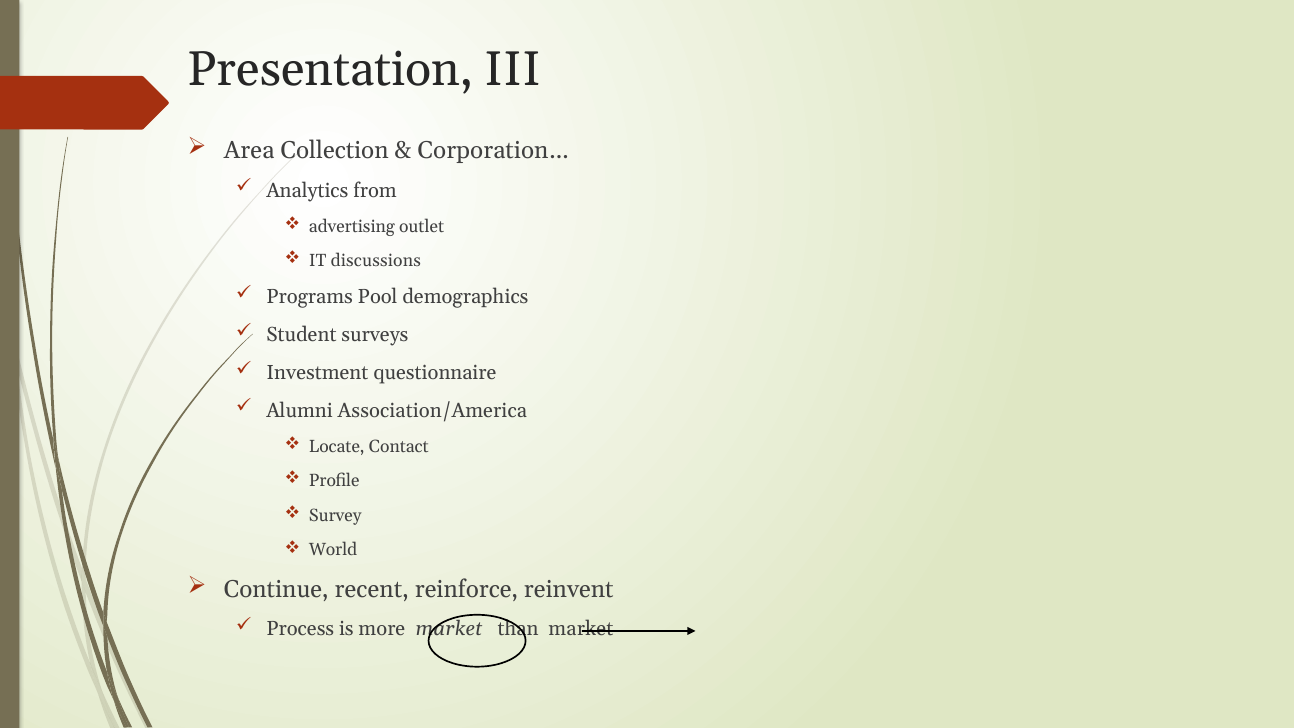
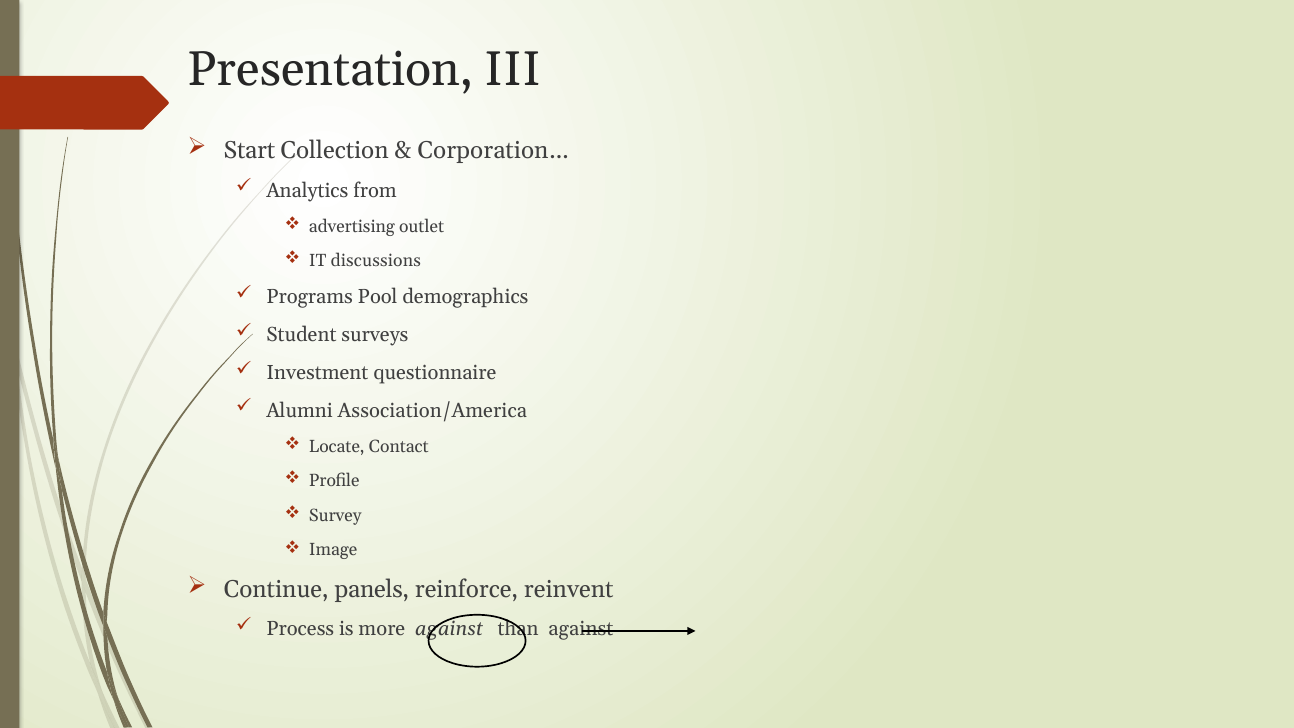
Area: Area -> Start (249, 151)
World: World -> Image (333, 550)
recent: recent -> panels (372, 589)
more market: market -> against (449, 629)
than market: market -> against (581, 629)
